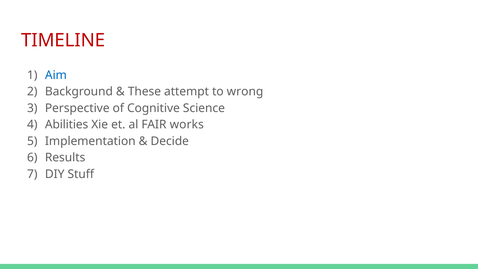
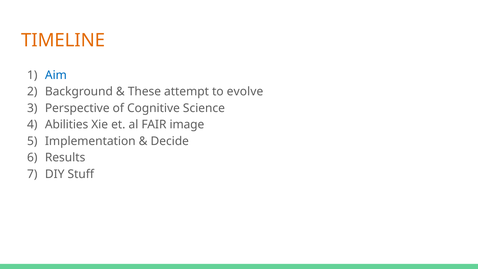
TIMELINE colour: red -> orange (63, 40)
wrong: wrong -> evolve (245, 92)
works: works -> image (187, 125)
